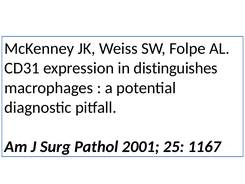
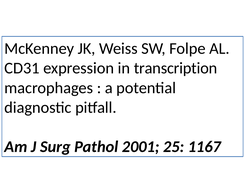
distinguishes: distinguishes -> transcription (176, 68)
